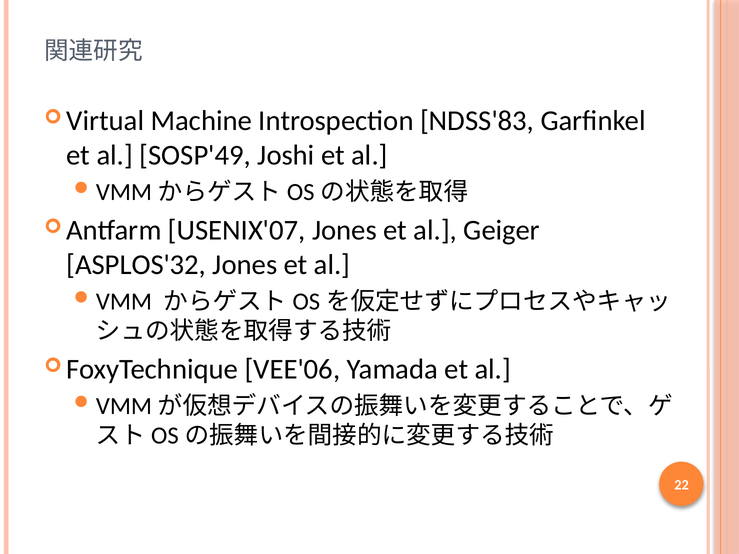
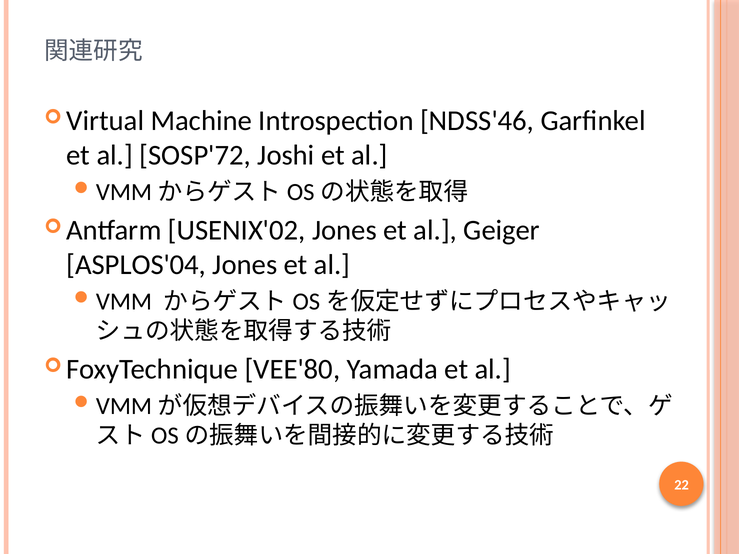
NDSS'83: NDSS'83 -> NDSS'46 (477, 121)
SOSP'49: SOSP'49 -> SOSP'72 (195, 155)
USENIX'07: USENIX'07 -> USENIX'02 (237, 230)
ASPLOS'32: ASPLOS'32 -> ASPLOS'04 (136, 265)
VEE'06: VEE'06 -> VEE'80 (292, 369)
